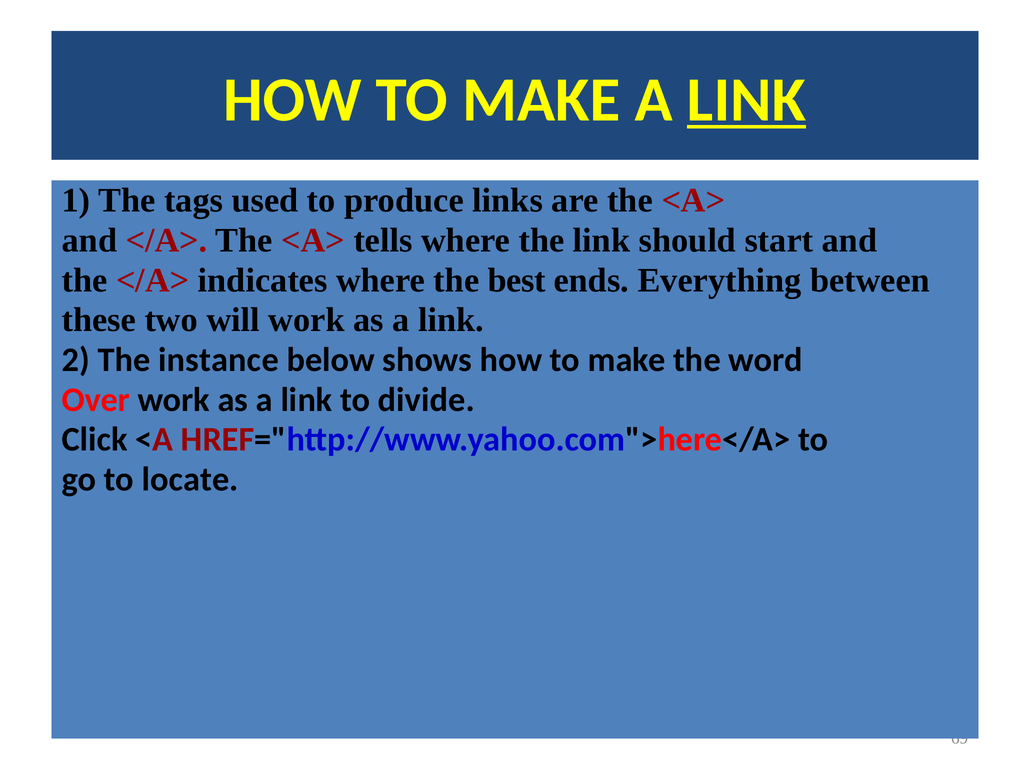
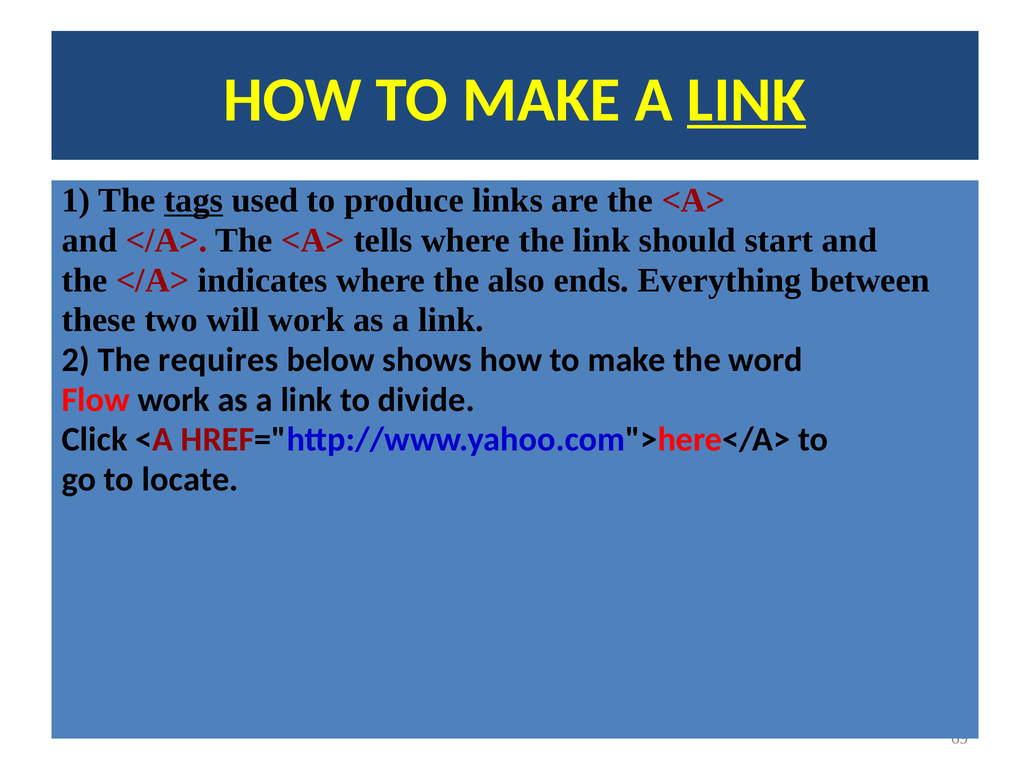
tags underline: none -> present (194, 200)
best: best -> also (516, 280)
instance: instance -> requires (218, 360)
Over: Over -> Flow (96, 400)
